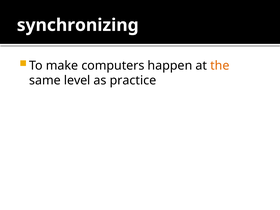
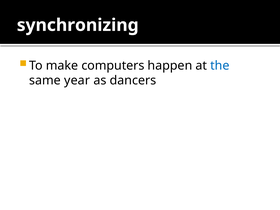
the colour: orange -> blue (220, 65)
level: level -> year (77, 80)
practice: practice -> dancers (133, 80)
